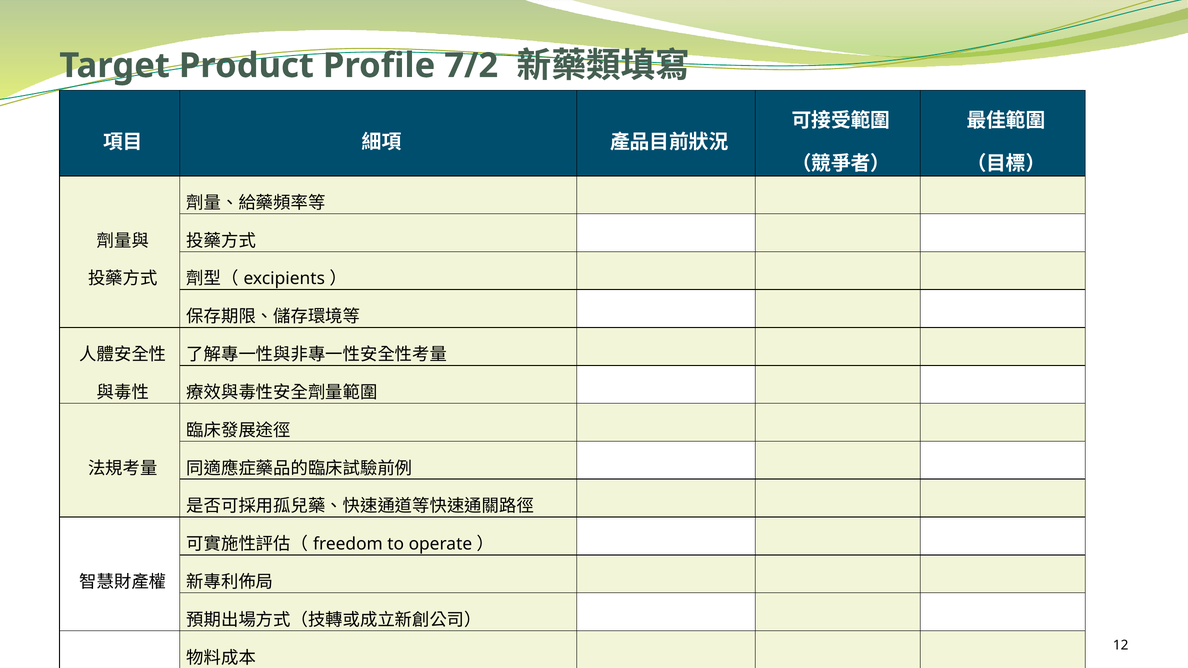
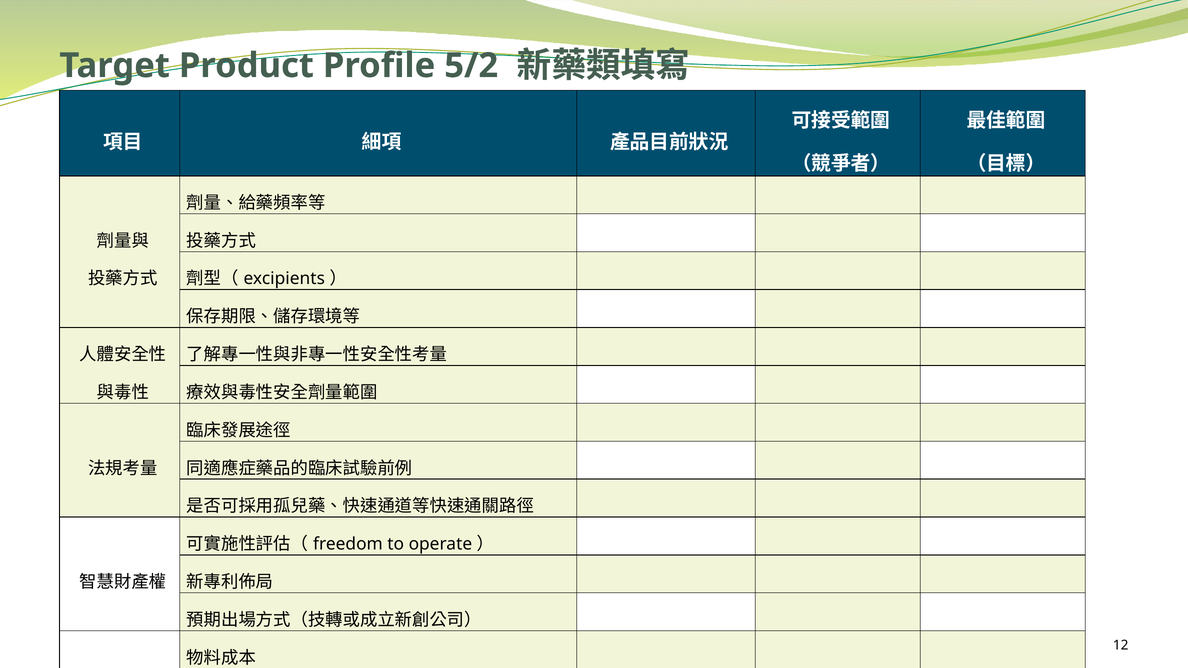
7/2: 7/2 -> 5/2 (471, 66)
